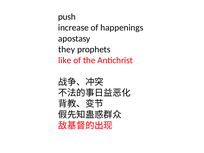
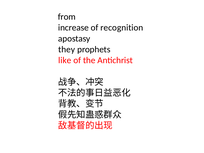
push: push -> from (67, 17)
happenings: happenings -> recognition (122, 28)
